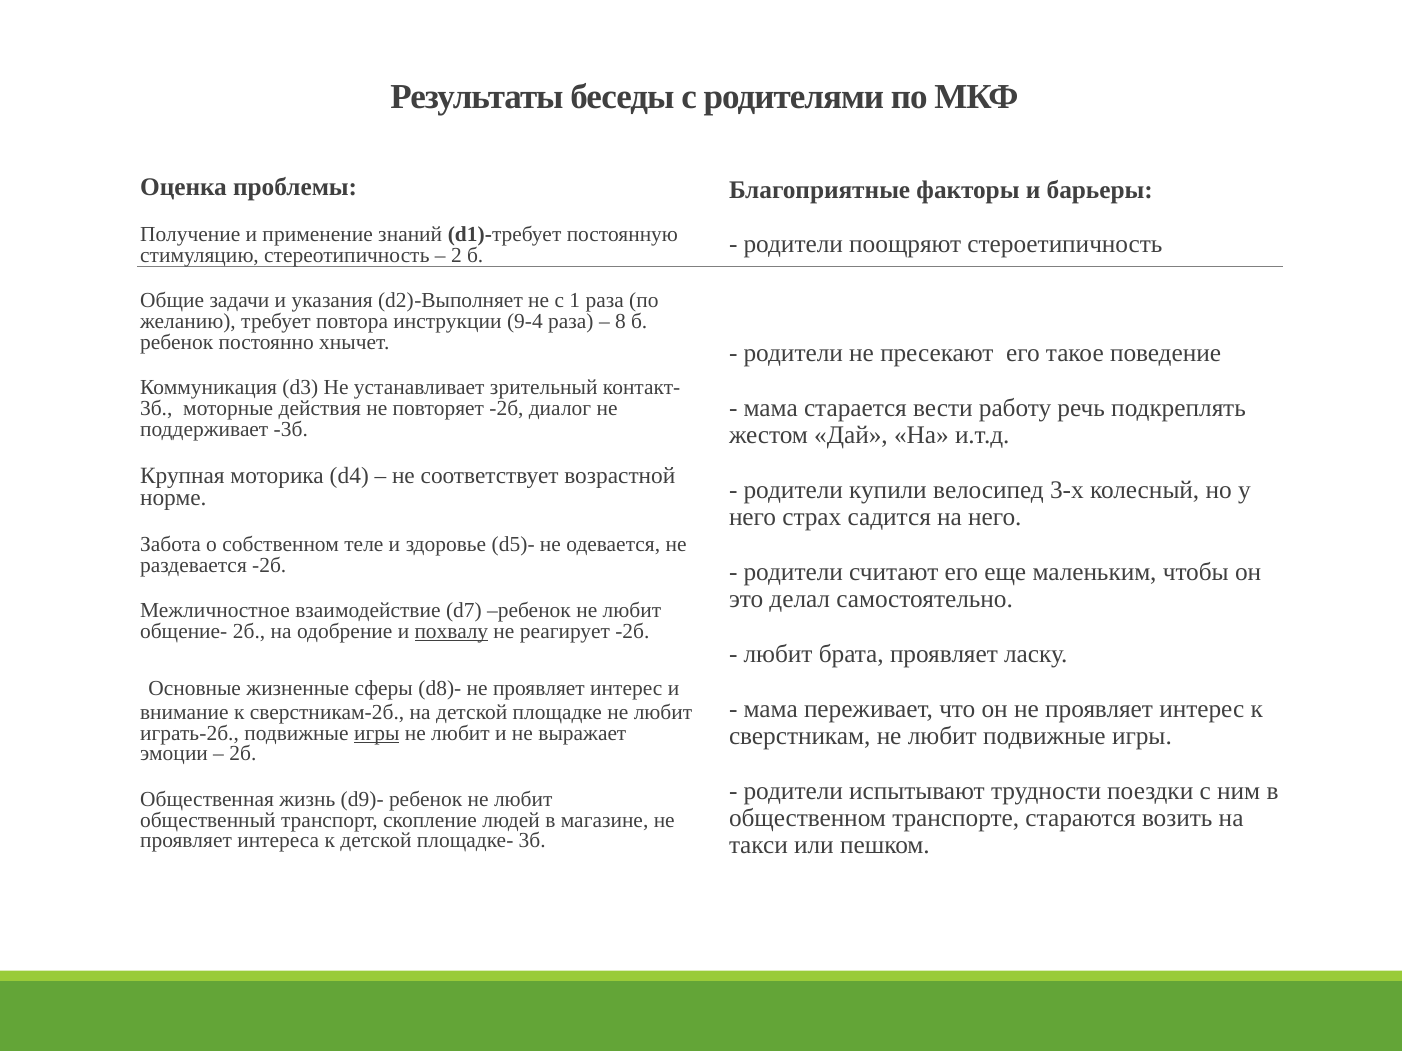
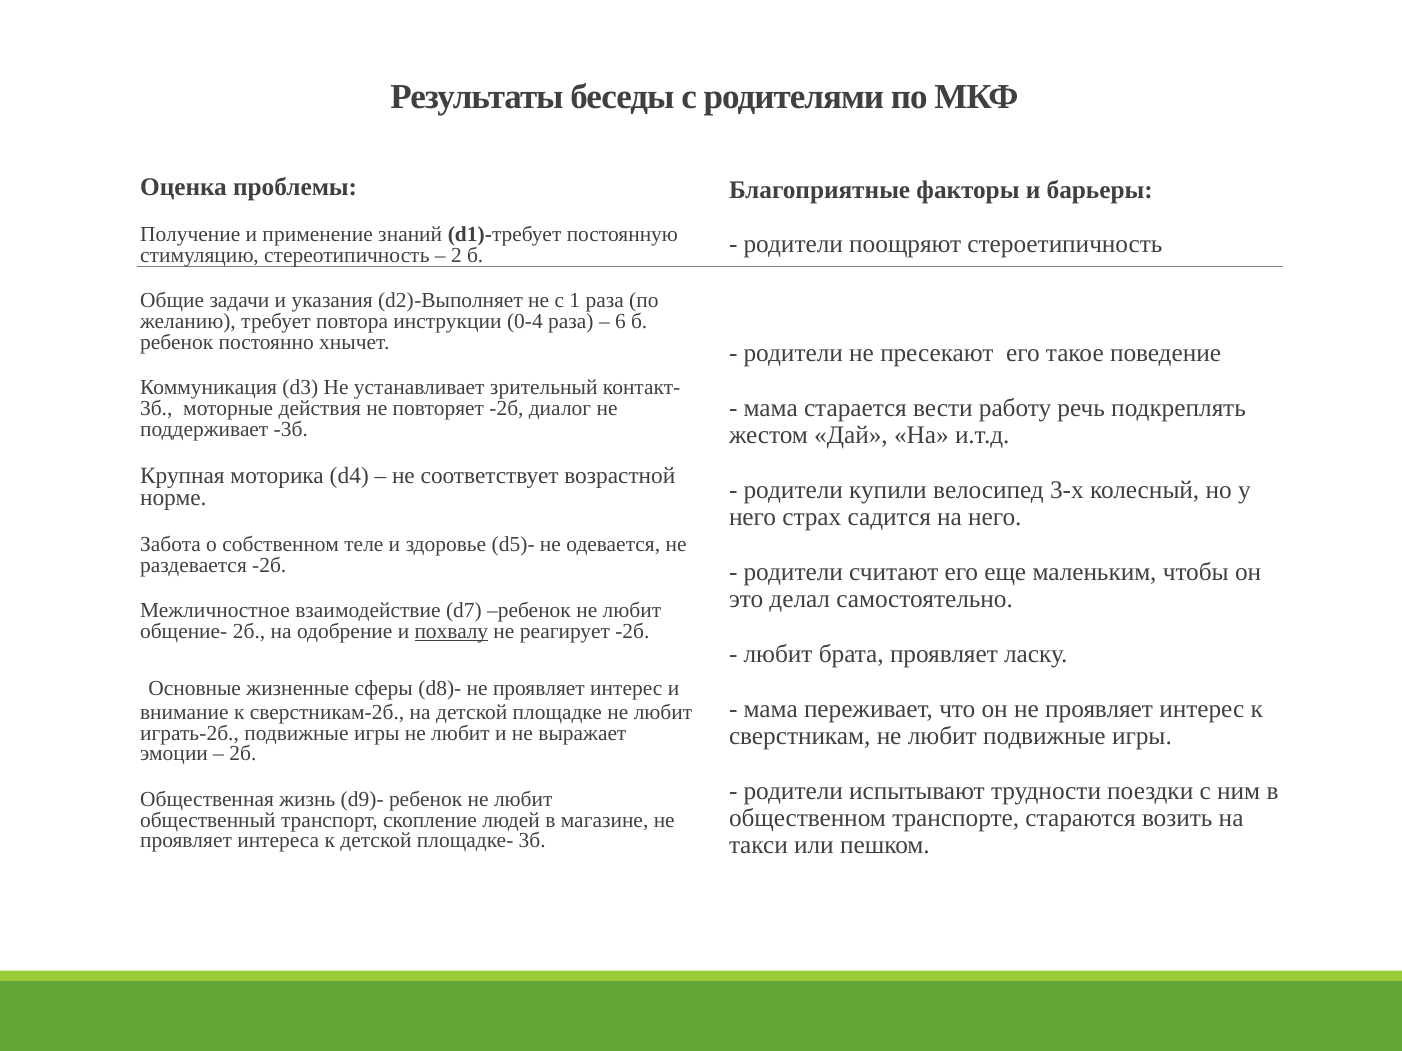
9-4: 9-4 -> 0-4 (525, 322)
8: 8 -> 6 (620, 322)
игры underline: present -> none (377, 733)
